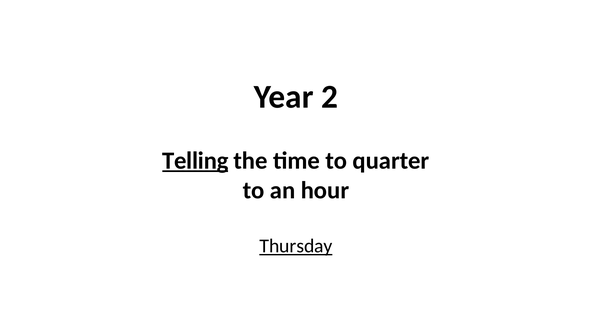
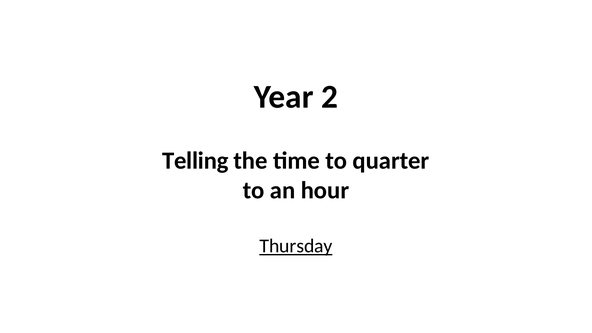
Telling underline: present -> none (195, 161)
